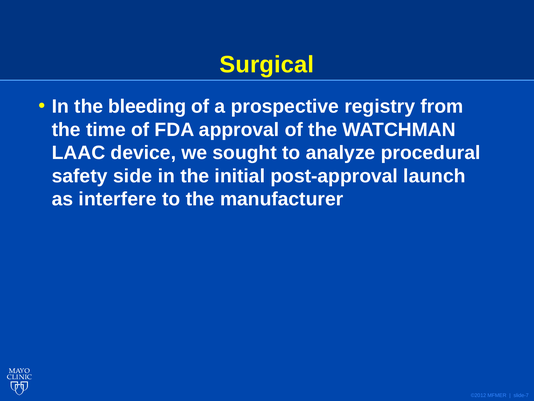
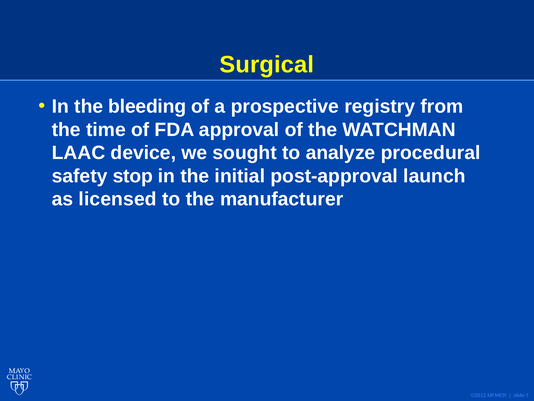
side: side -> stop (133, 176)
interfere: interfere -> licensed (118, 199)
